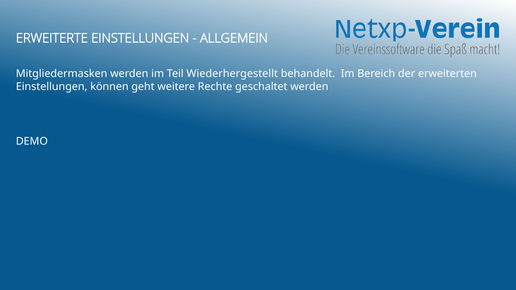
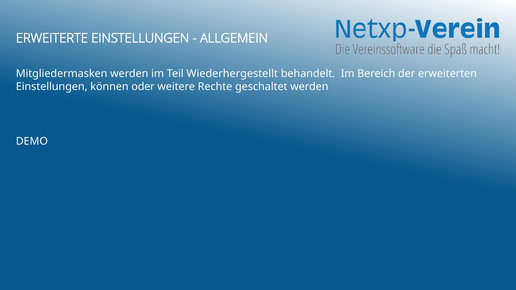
geht: geht -> oder (143, 87)
